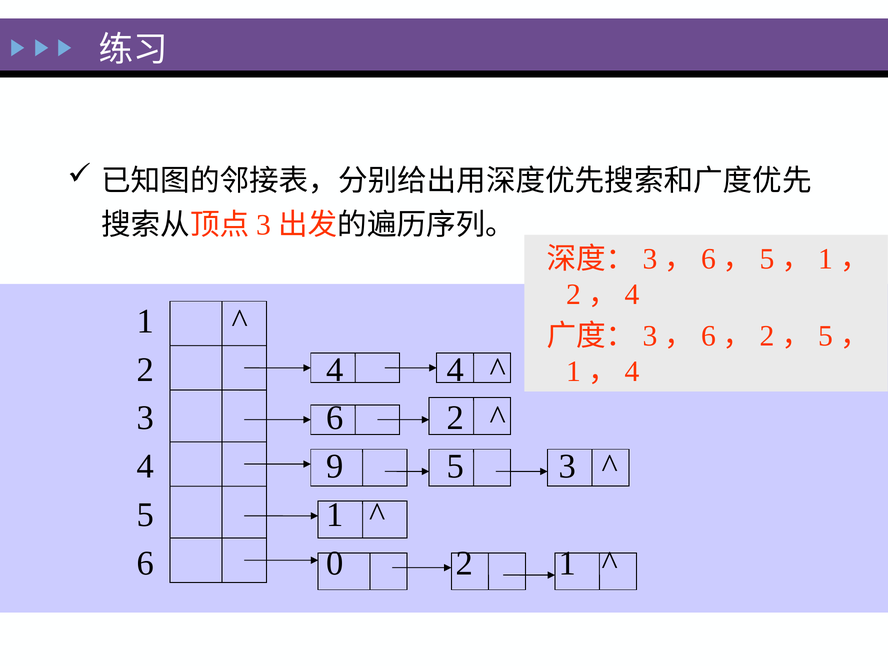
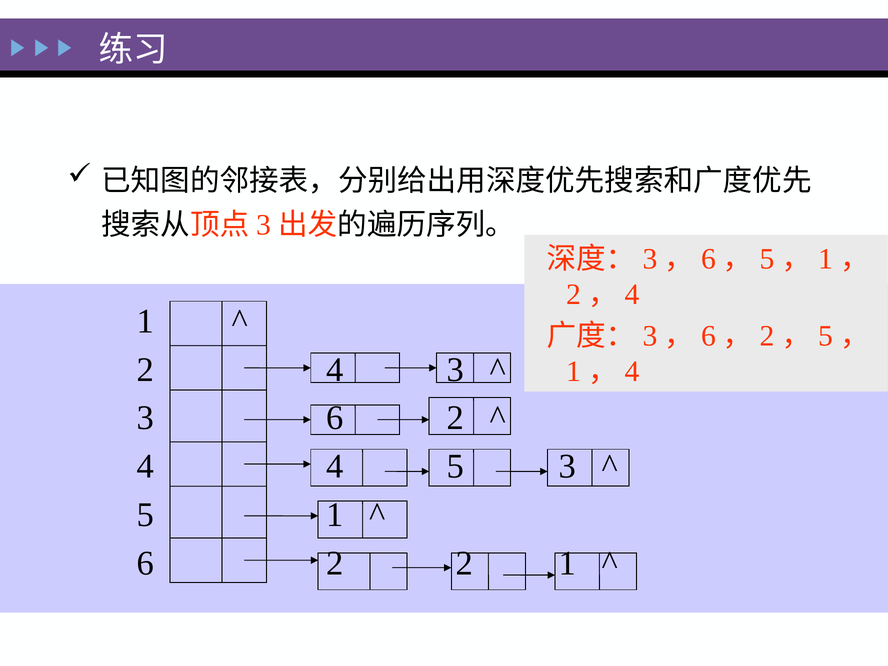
4 4: 4 -> 3 (456, 370)
4 9: 9 -> 4 (335, 466)
0: 0 -> 2 (335, 563)
